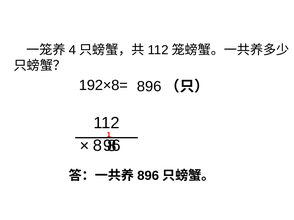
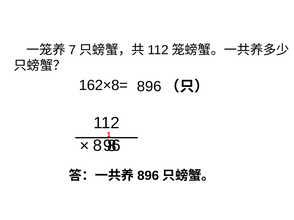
4: 4 -> 7 (72, 50)
192×8=: 192×8= -> 162×8= (103, 86)
